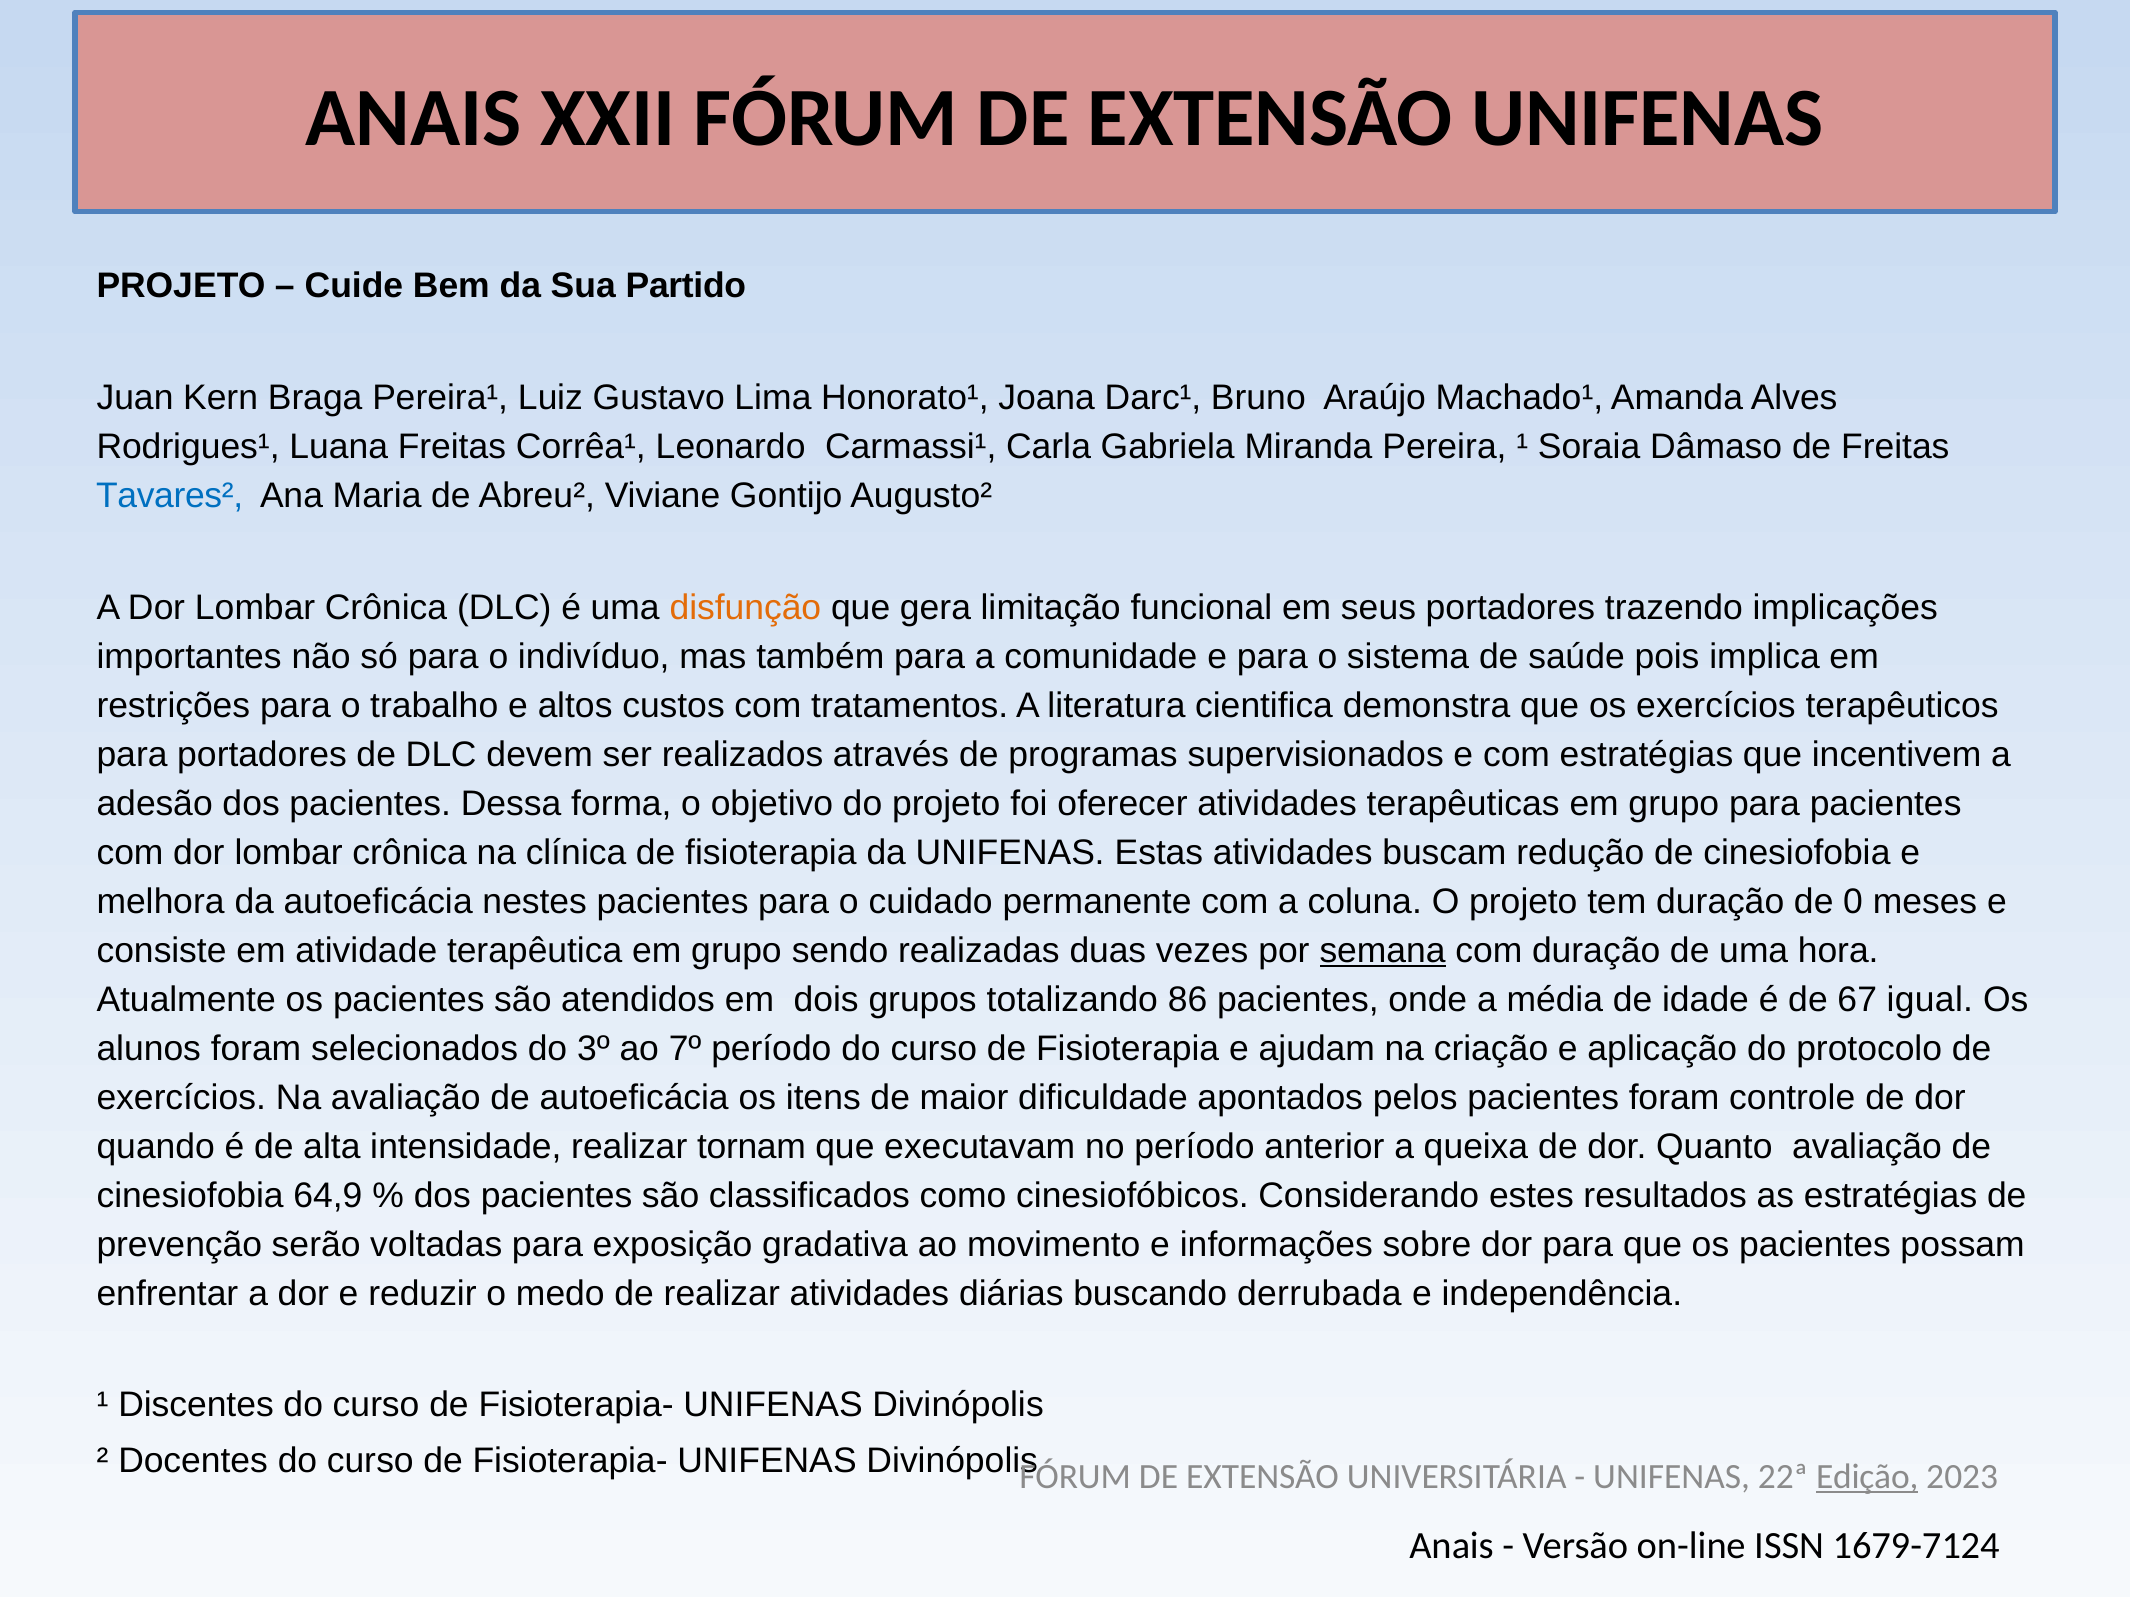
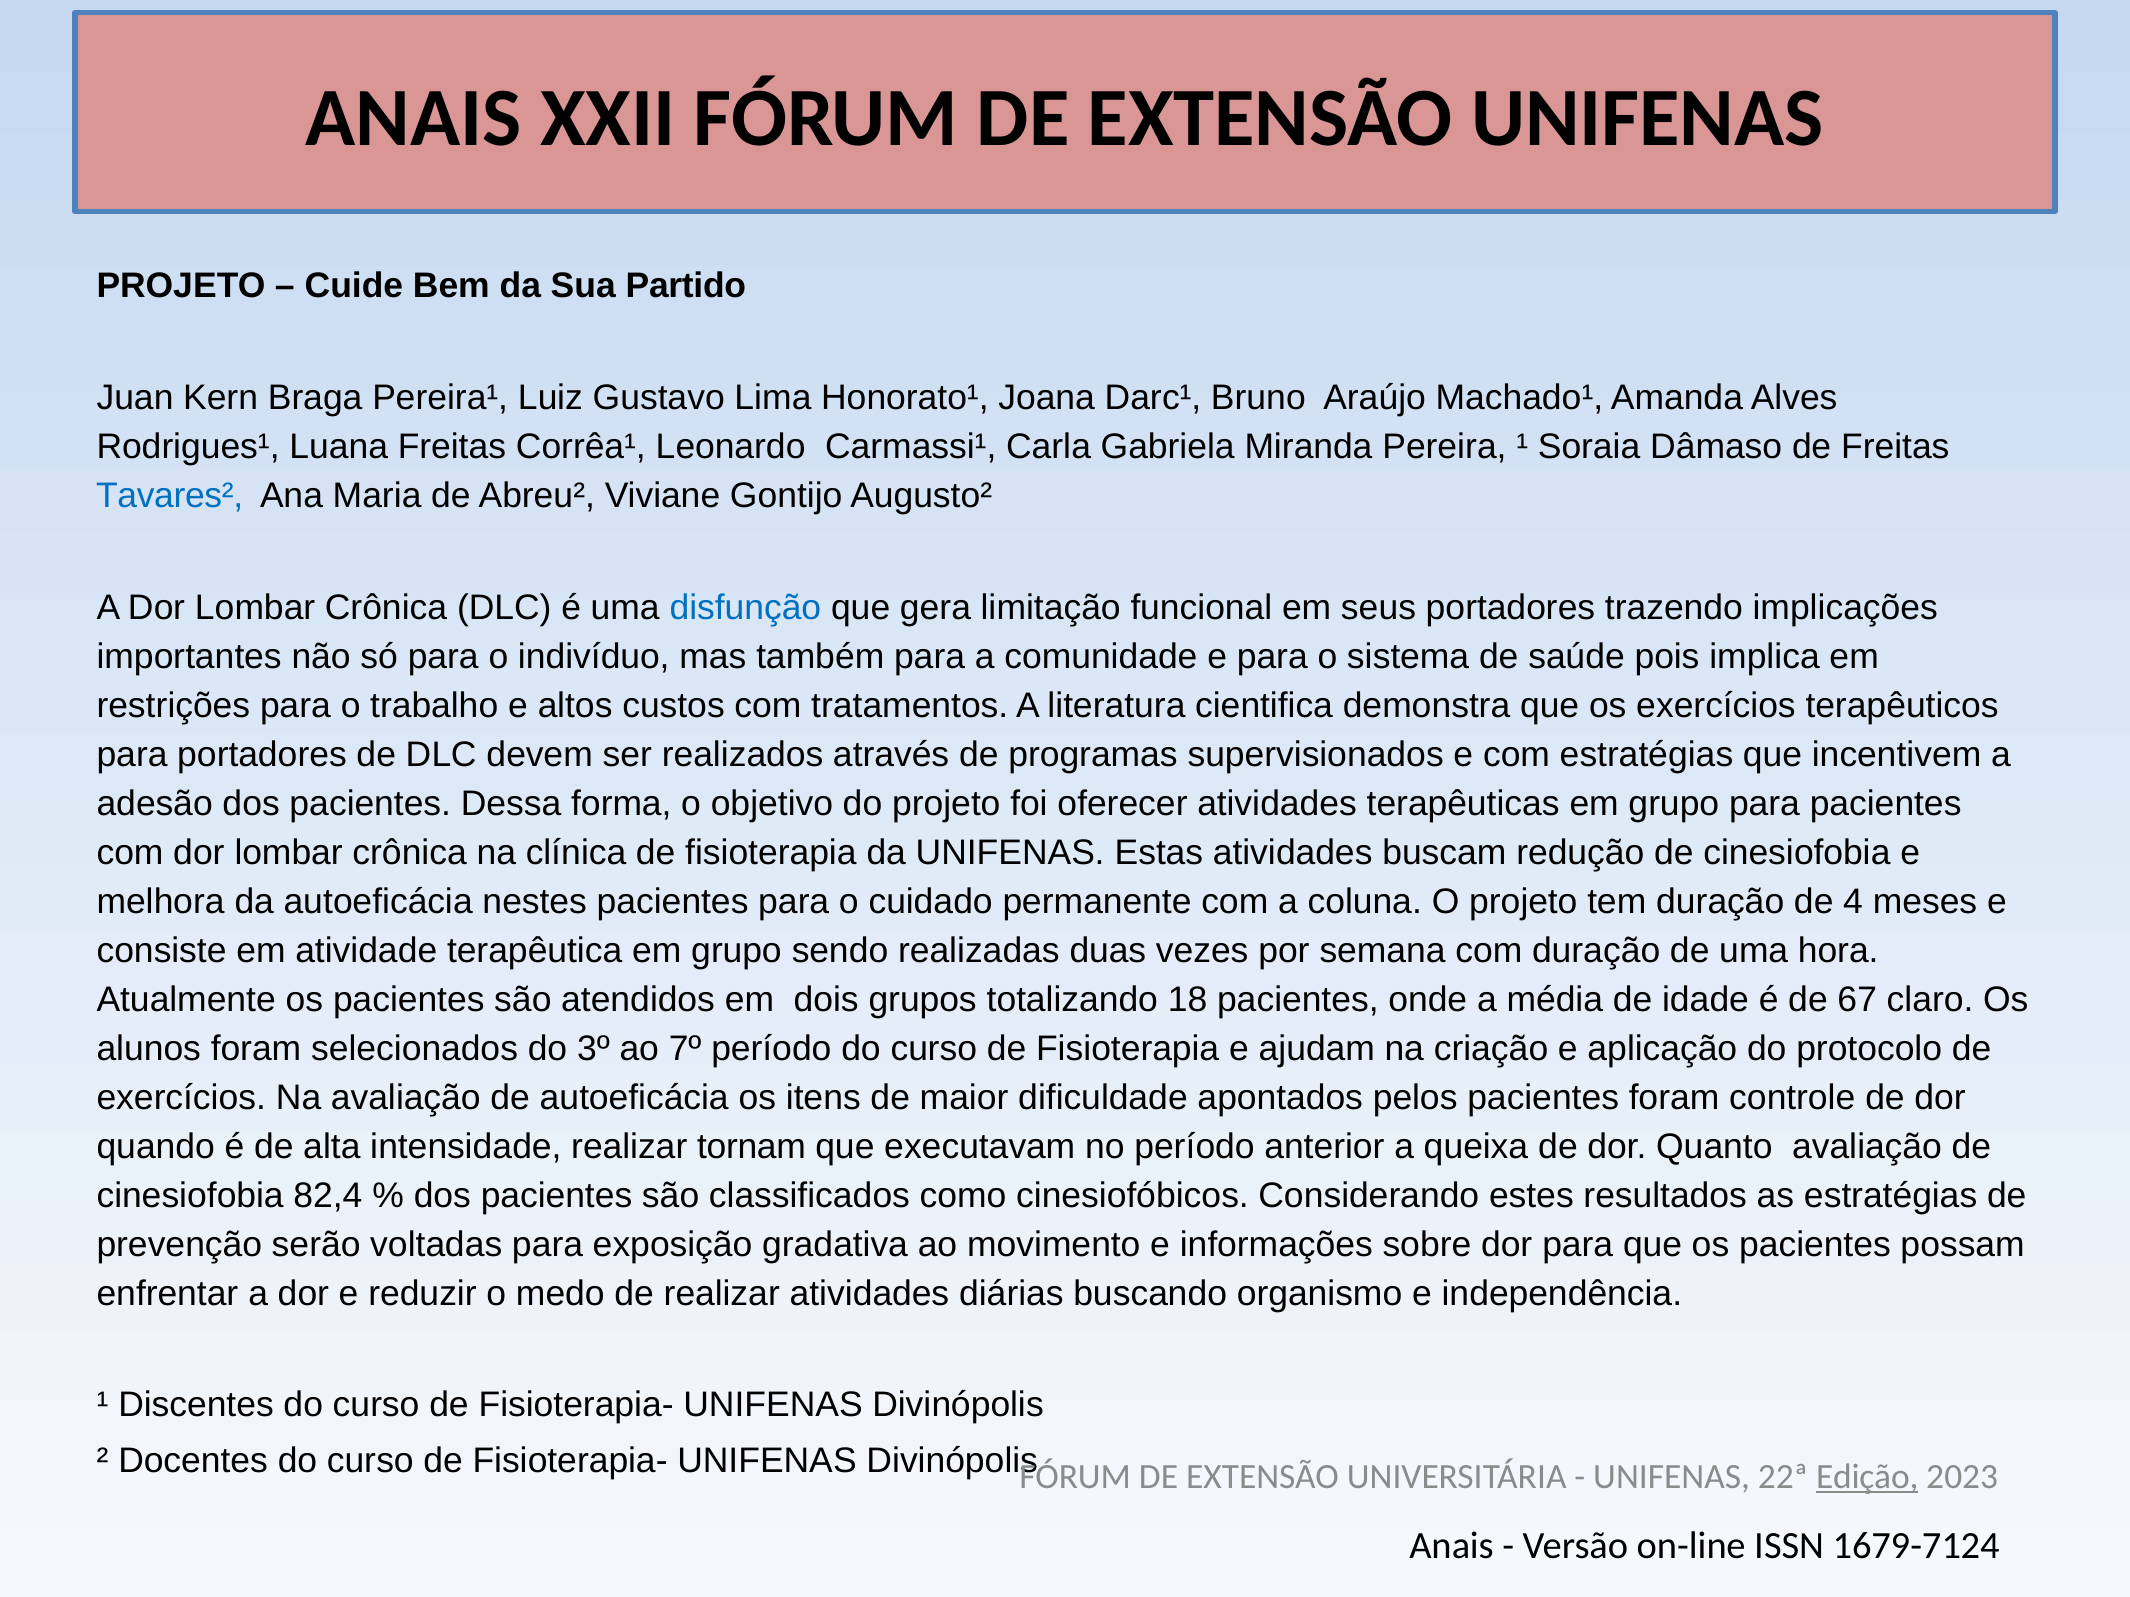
disfunção colour: orange -> blue (745, 608)
0: 0 -> 4 (1853, 902)
semana underline: present -> none (1383, 951)
86: 86 -> 18 (1188, 1000)
igual: igual -> claro (1930, 1000)
64,9: 64,9 -> 82,4 (328, 1196)
derrubada: derrubada -> organismo (1320, 1294)
